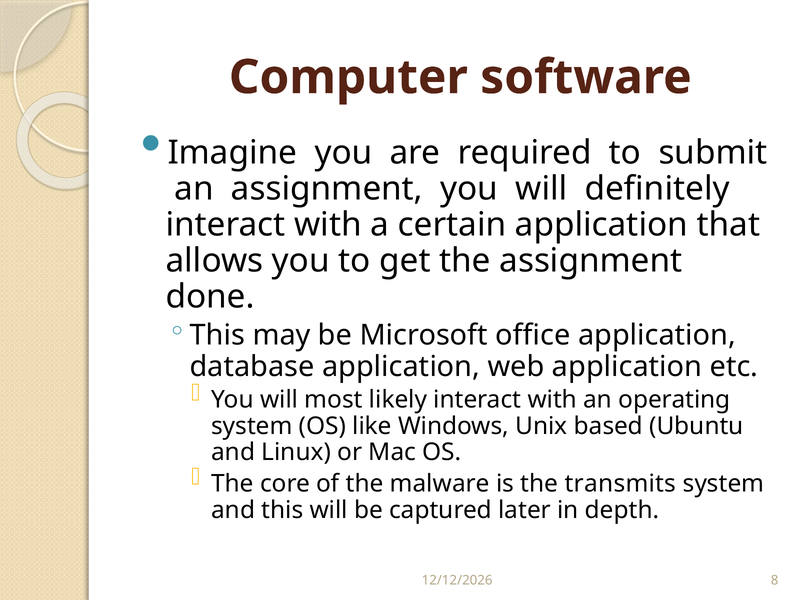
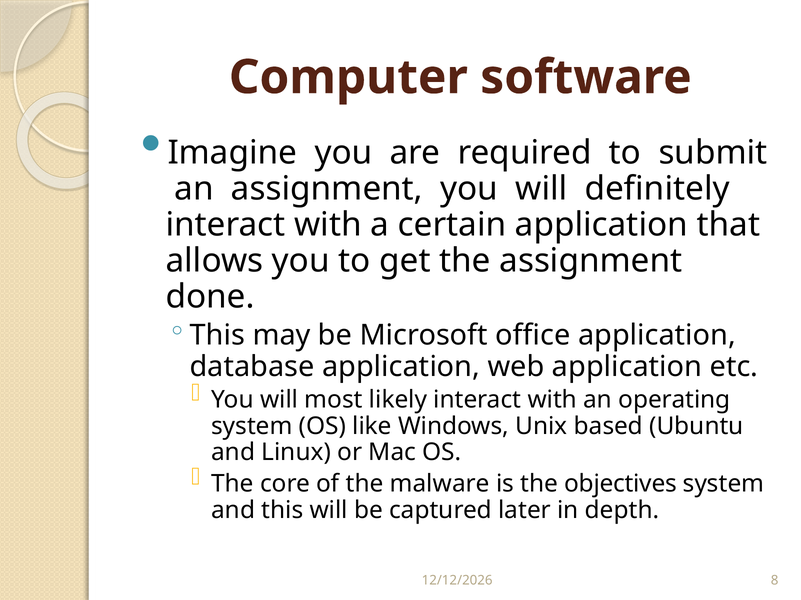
transmits: transmits -> objectives (621, 484)
